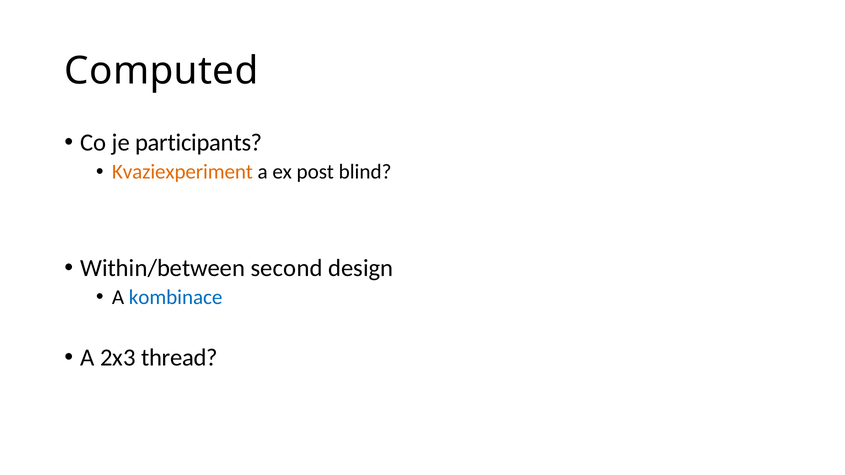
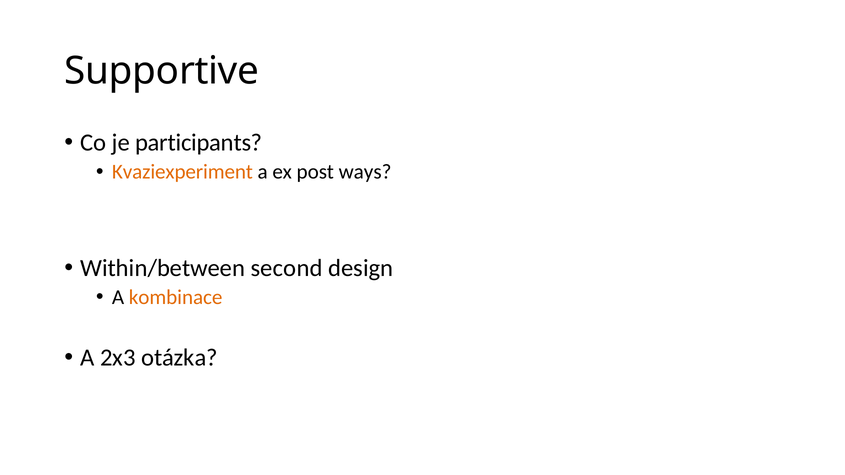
Computed: Computed -> Supportive (162, 71)
blind: blind -> ways (365, 172)
kombinace colour: blue -> orange (176, 297)
thread: thread -> otázka (179, 358)
